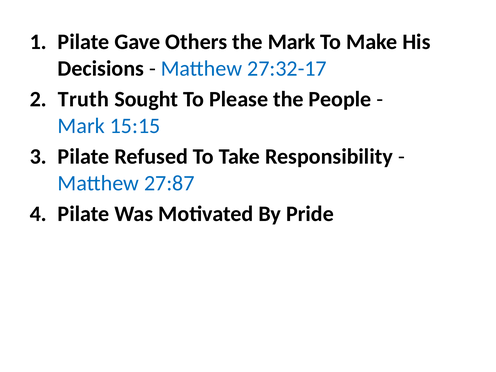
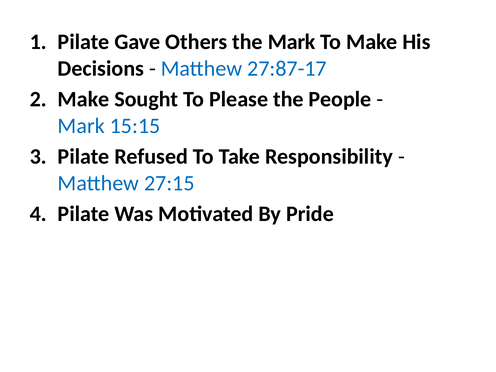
27:32-17: 27:32-17 -> 27:87-17 (287, 69)
Truth: Truth -> Make (84, 99)
27:87: 27:87 -> 27:15 (169, 183)
